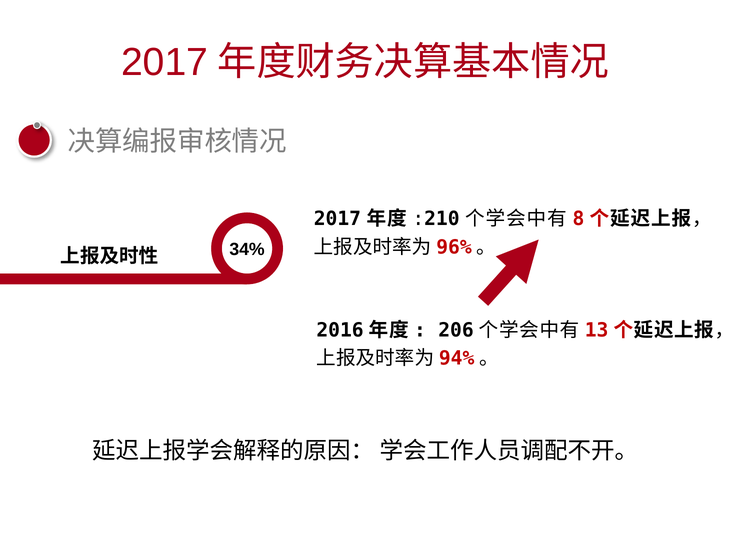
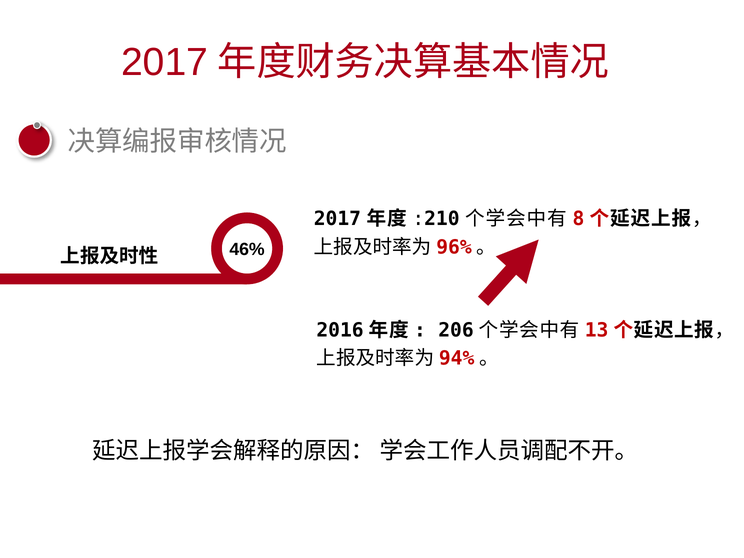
34%: 34% -> 46% (247, 250)
